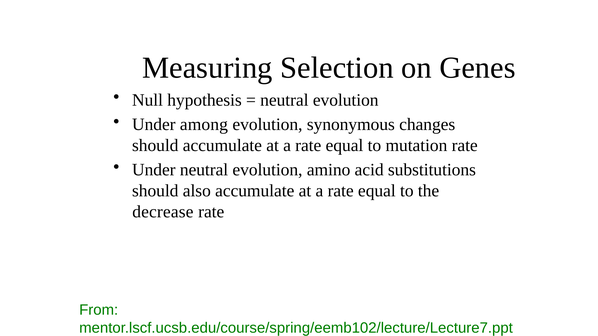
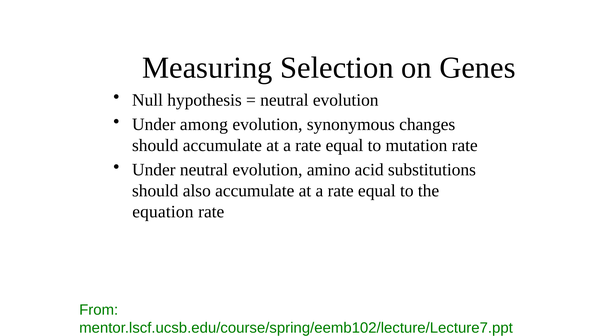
decrease: decrease -> equation (163, 212)
